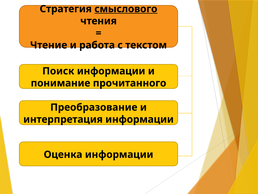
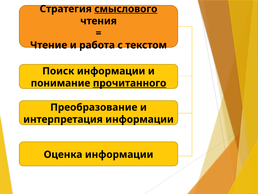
прочитанного underline: none -> present (130, 83)
